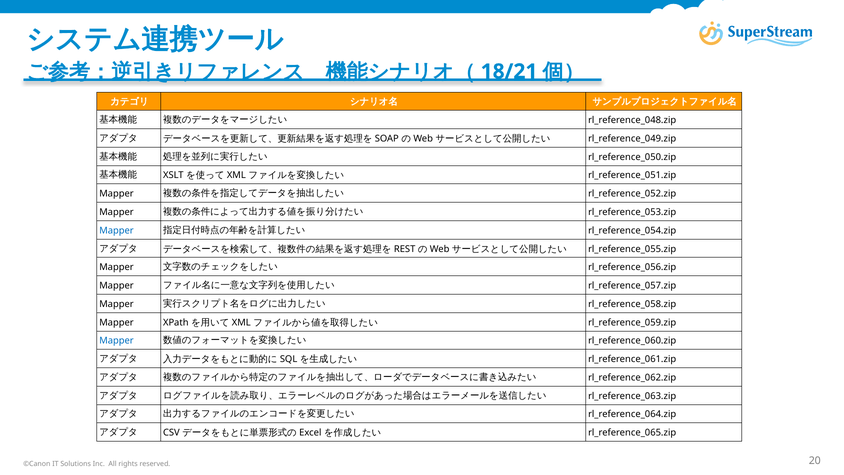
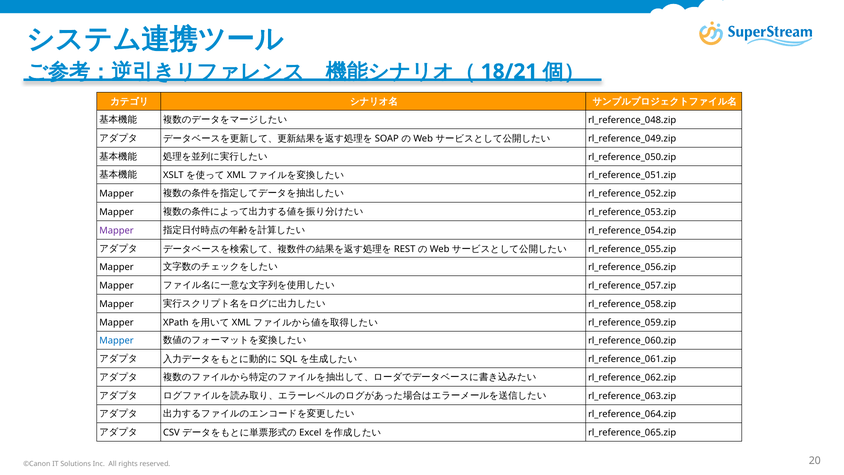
Mapper colour: blue -> purple (116, 230)
